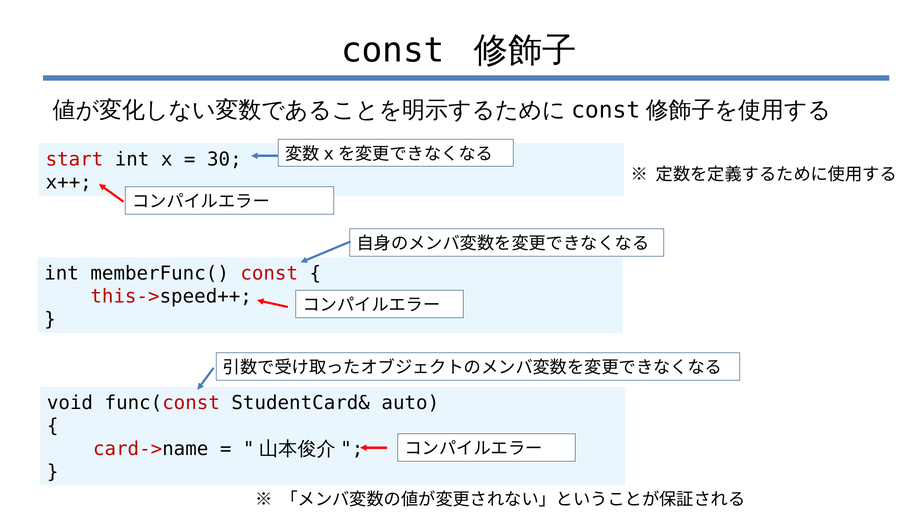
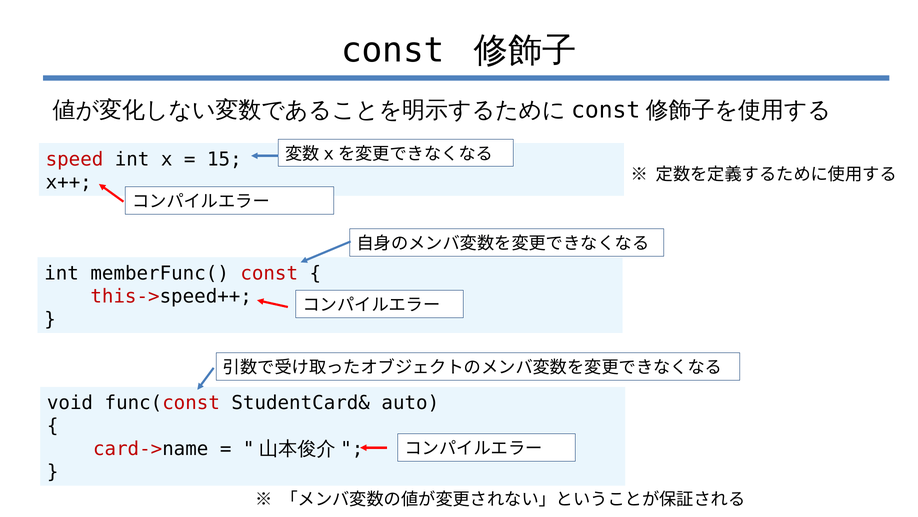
start: start -> speed (75, 159)
30: 30 -> 15 (224, 159)
